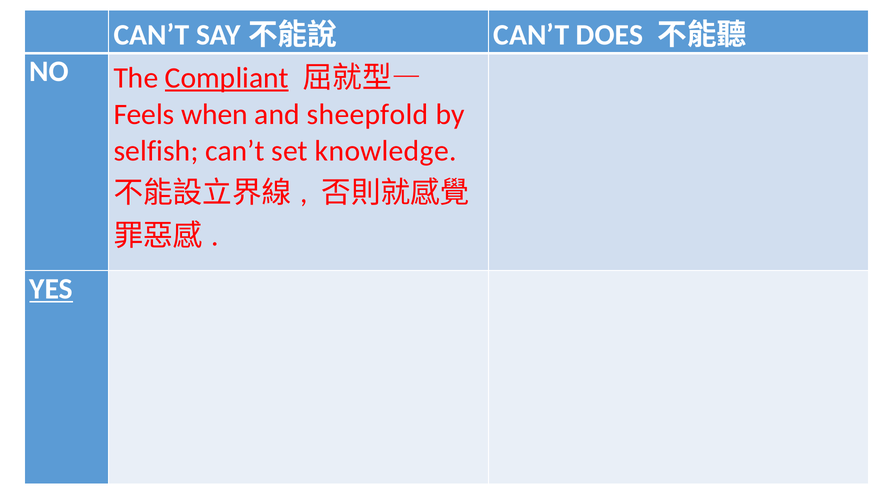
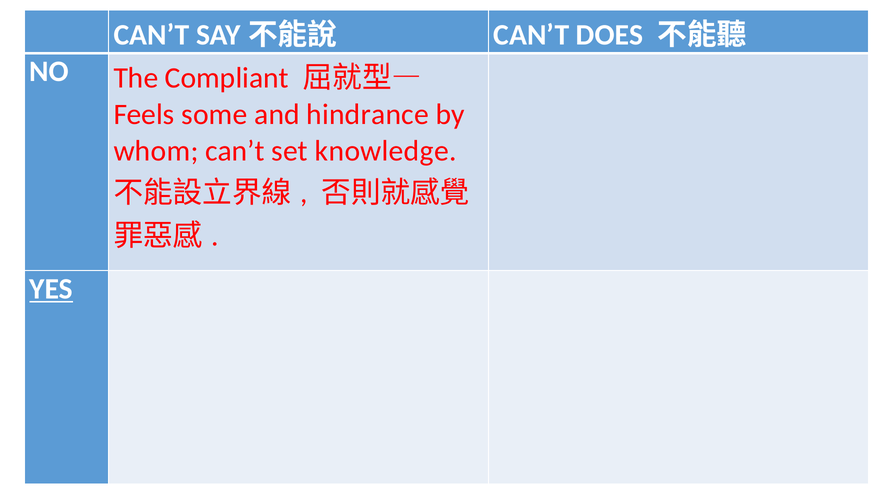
Compliant underline: present -> none (227, 78)
when: when -> some (214, 115)
sheepfold: sheepfold -> hindrance (368, 115)
selfish: selfish -> whom (156, 151)
